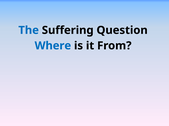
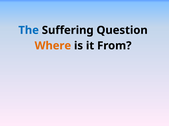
Where colour: blue -> orange (53, 46)
